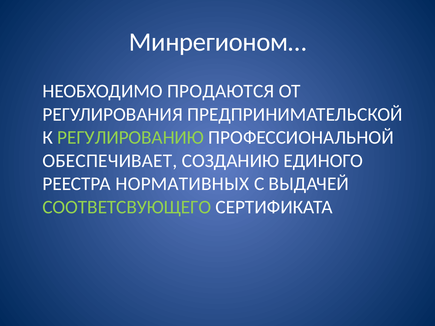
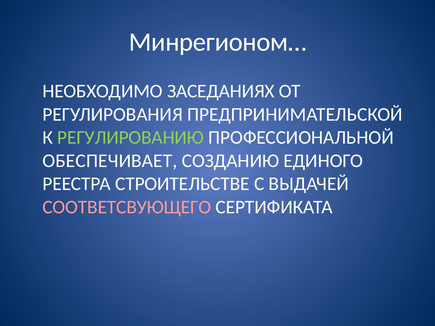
ПРОДАЮТСЯ: ПРОДАЮТСЯ -> ЗАСЕДАНИЯХ (221, 91)
НОРМАТИВНЫХ: НОРМАТИВНЫХ -> СТРОИТЕЛЬСТВЕ (182, 184)
СООТВЕТСВУЮЩЕГО colour: light green -> pink (127, 207)
